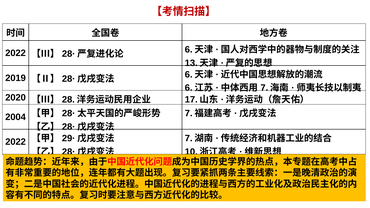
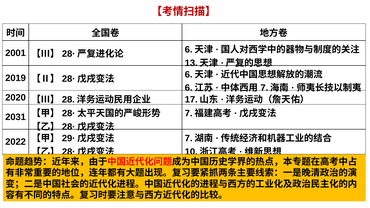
2022: 2022 -> 2001 (16, 53)
2004: 2004 -> 2031 (16, 117)
